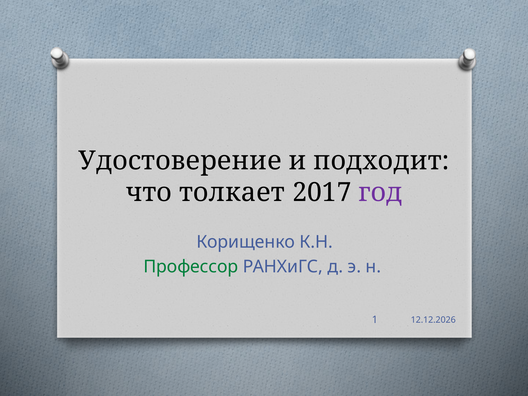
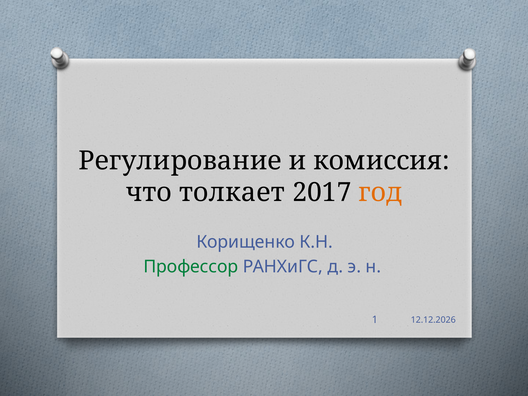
Удостоверение: Удостоверение -> Регулирование (180, 161)
подходит: подходит -> комиссия (381, 161)
год colour: purple -> orange (380, 193)
